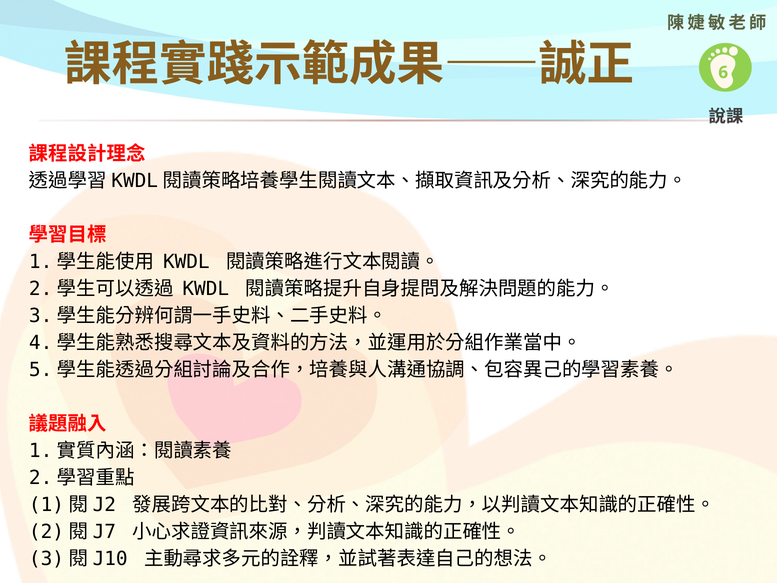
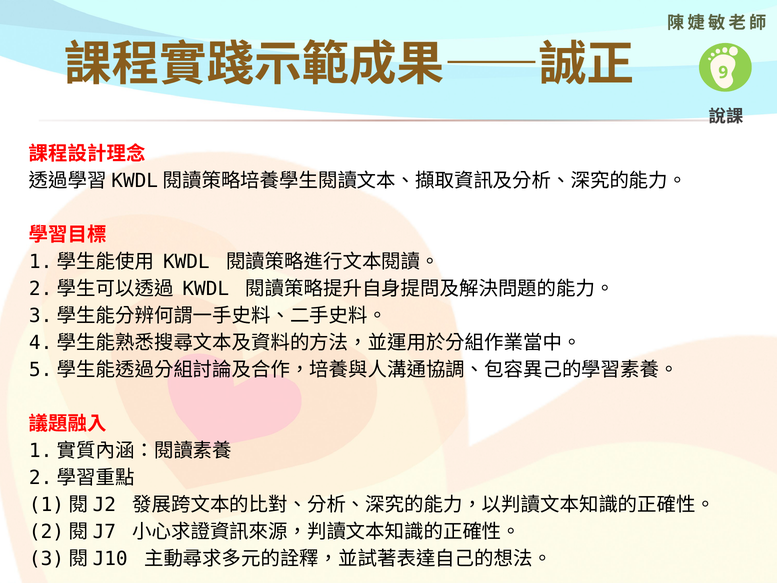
6: 6 -> 9 (723, 72)
